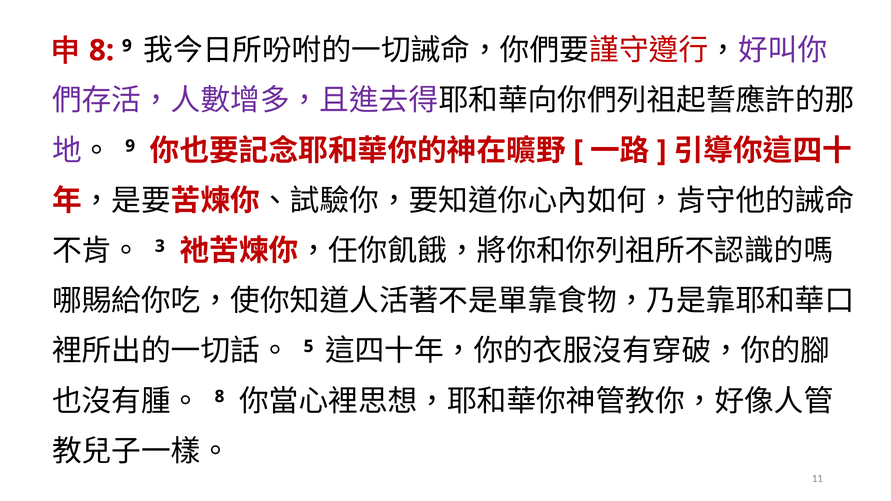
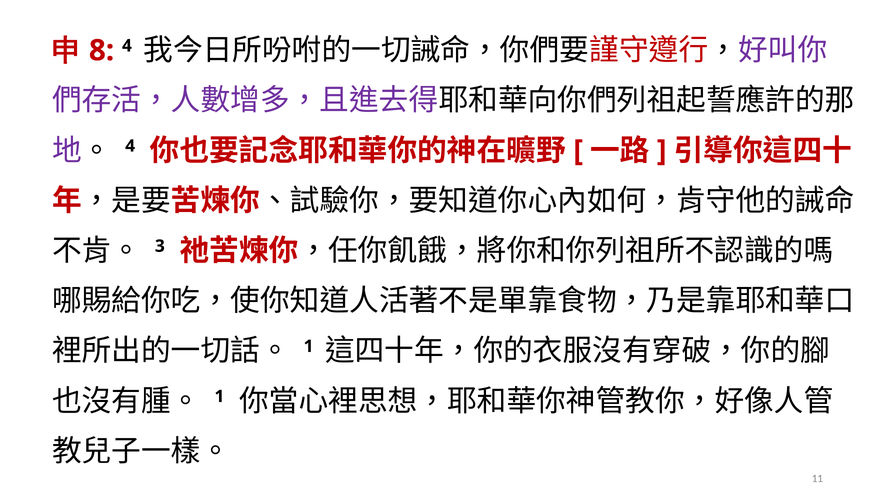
9: 9 -> 4 (127, 46)
9: 9 -> 4 (130, 146)
5: 5 -> 1 (309, 346)
8: 8 -> 1 (219, 397)
